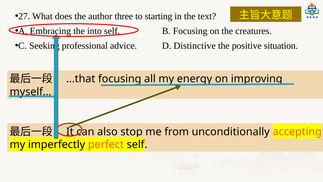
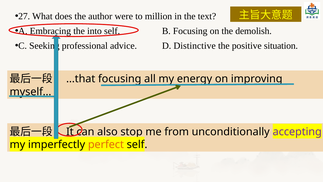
three: three -> were (124, 16)
starting: starting -> million (158, 16)
creatures: creatures -> demolish (254, 31)
accepting colour: orange -> purple (297, 132)
